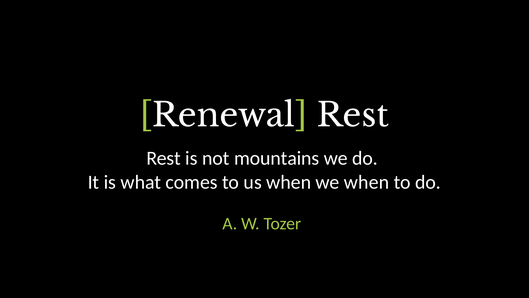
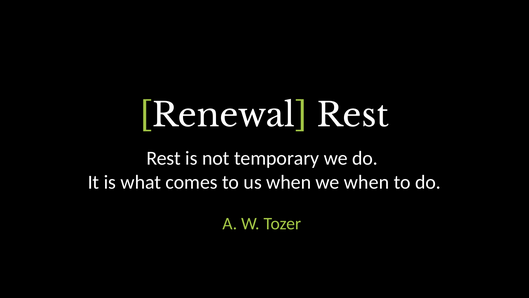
mountains: mountains -> temporary (277, 158)
